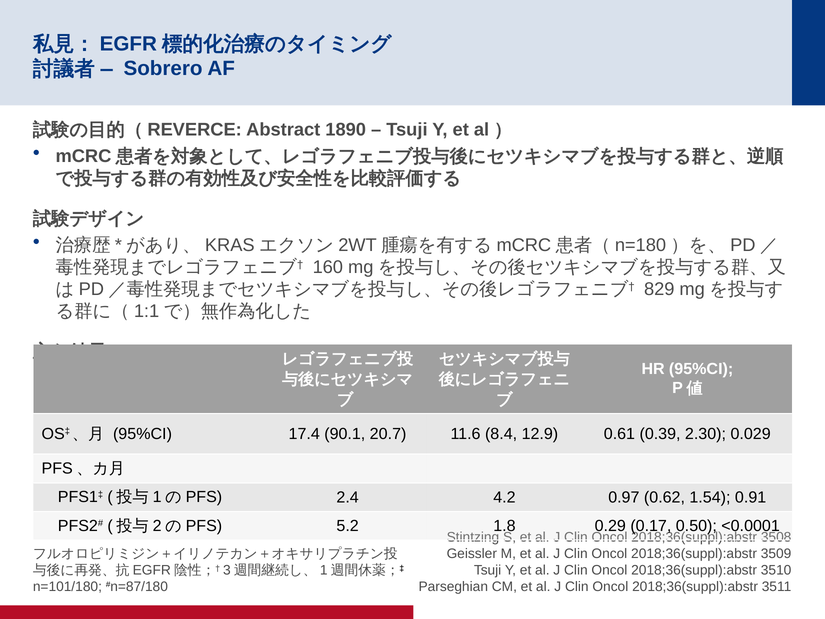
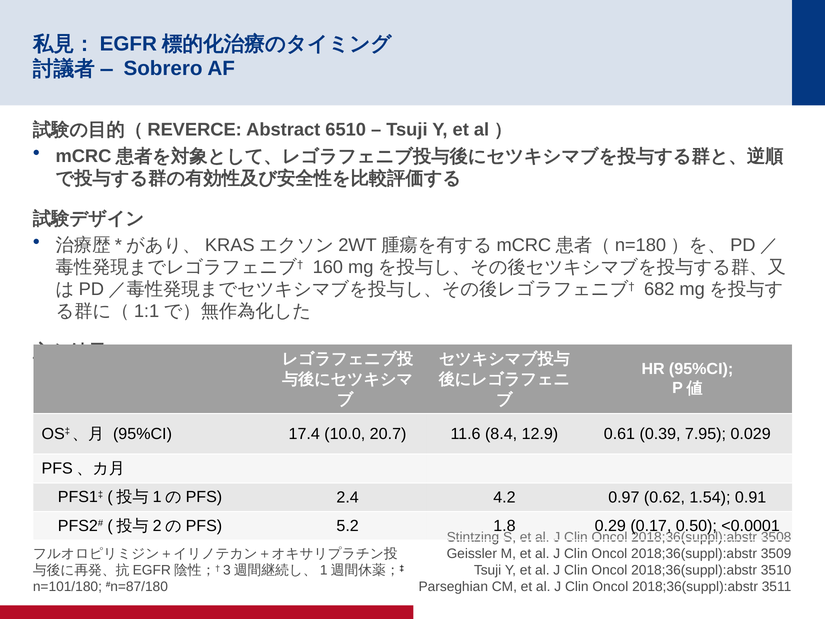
1890: 1890 -> 6510 (346, 130)
829: 829 -> 682 (659, 289)
90.1: 90.1 -> 10.0 (345, 434)
2.30: 2.30 -> 7.95 (705, 434)
